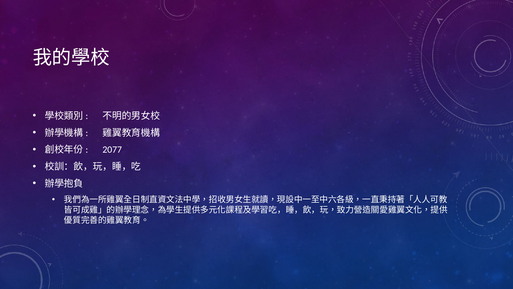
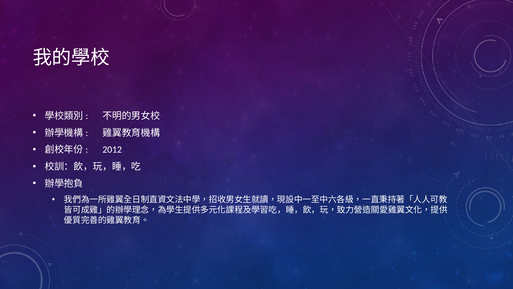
2077: 2077 -> 2012 (112, 150)
